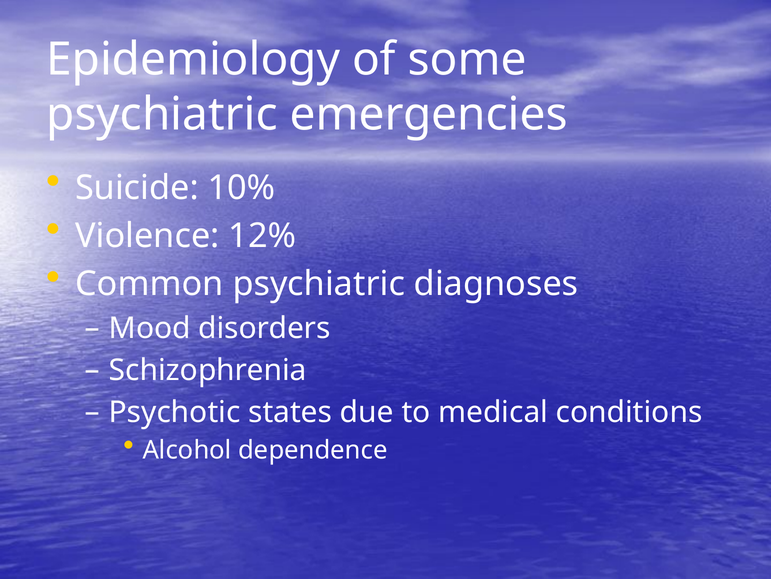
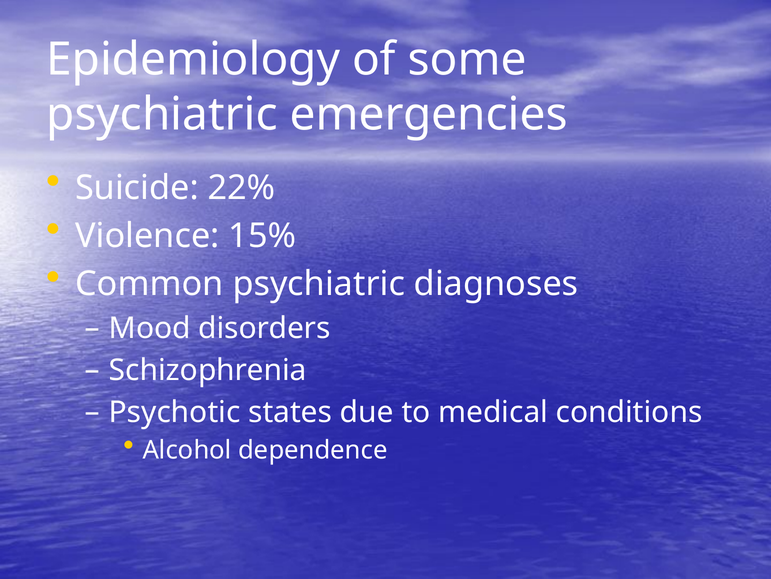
10%: 10% -> 22% (242, 187)
12%: 12% -> 15% (262, 236)
